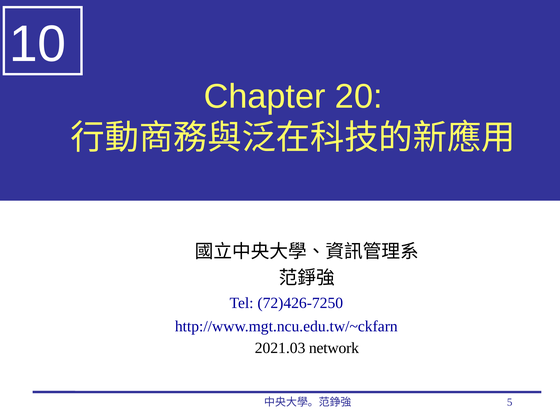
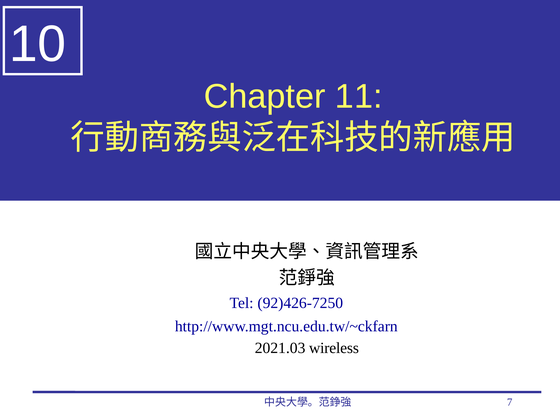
20: 20 -> 11 (359, 97)
72)426-7250: 72)426-7250 -> 92)426-7250 (300, 303)
network: network -> wireless (334, 348)
5: 5 -> 7 (510, 402)
